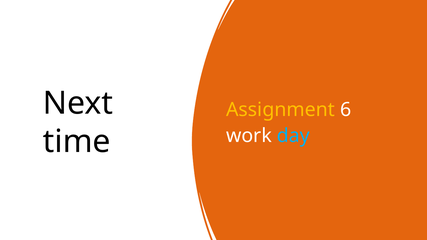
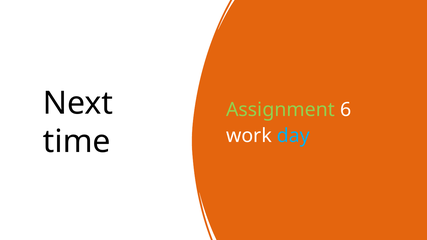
Assignment colour: yellow -> light green (281, 110)
